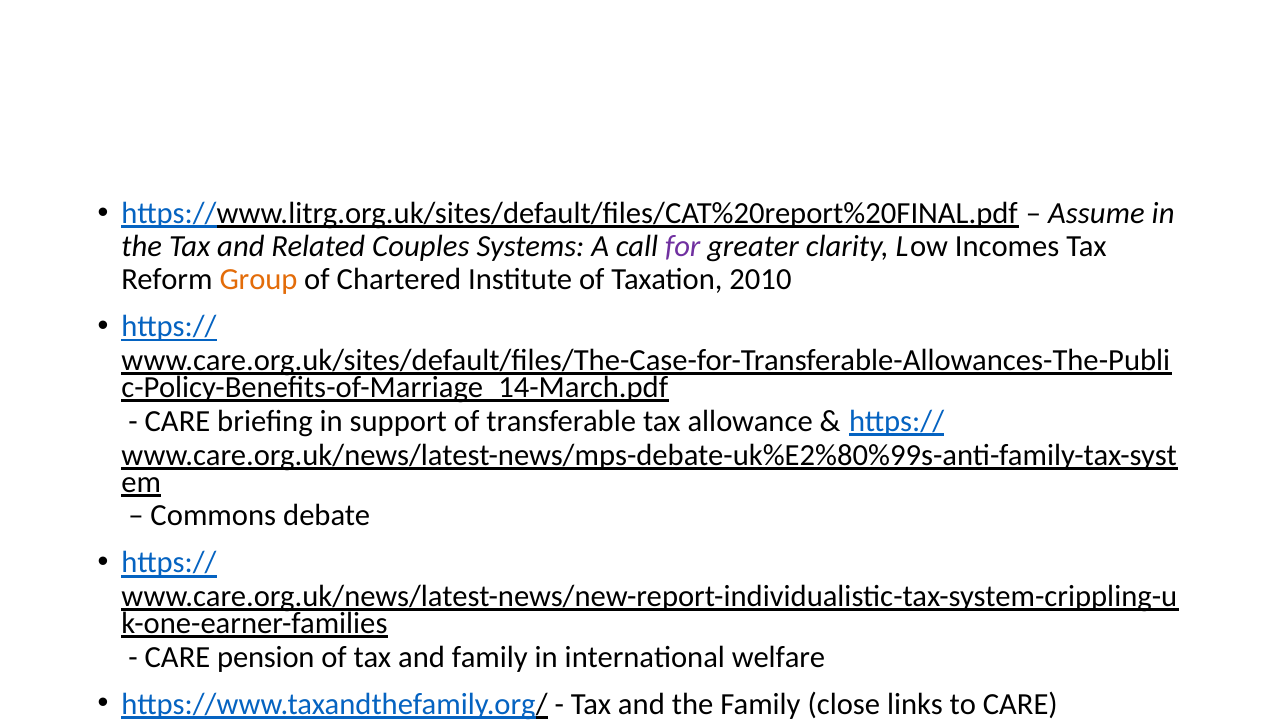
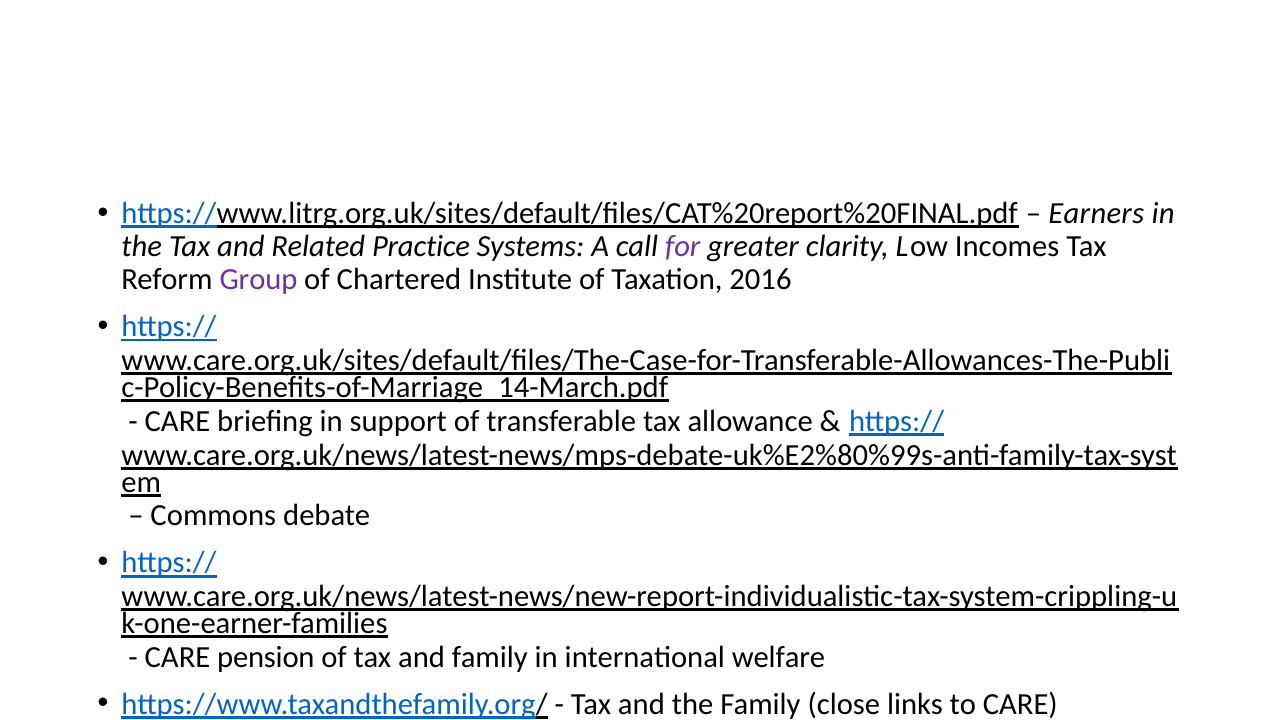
Assume: Assume -> Earners (1096, 213)
Couples: Couples -> Practice (421, 247)
Group colour: orange -> purple (258, 280)
2010: 2010 -> 2016 (760, 280)
